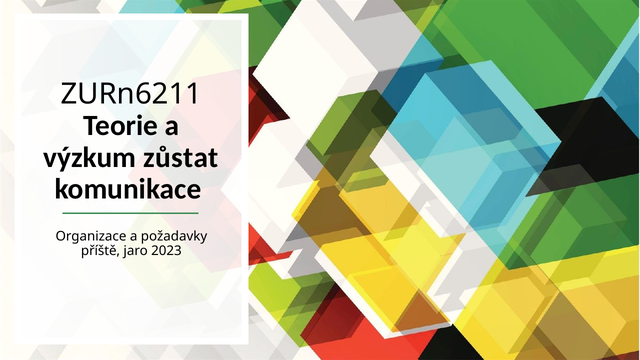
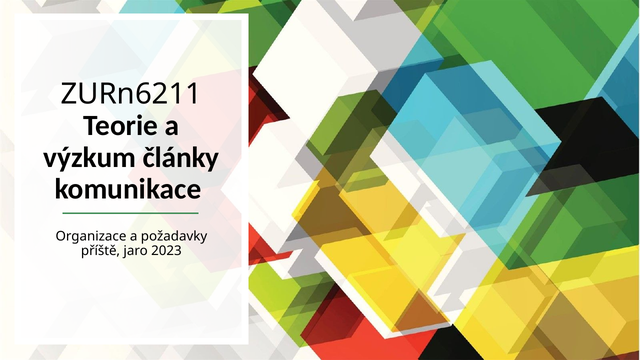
zůstat: zůstat -> články (181, 157)
